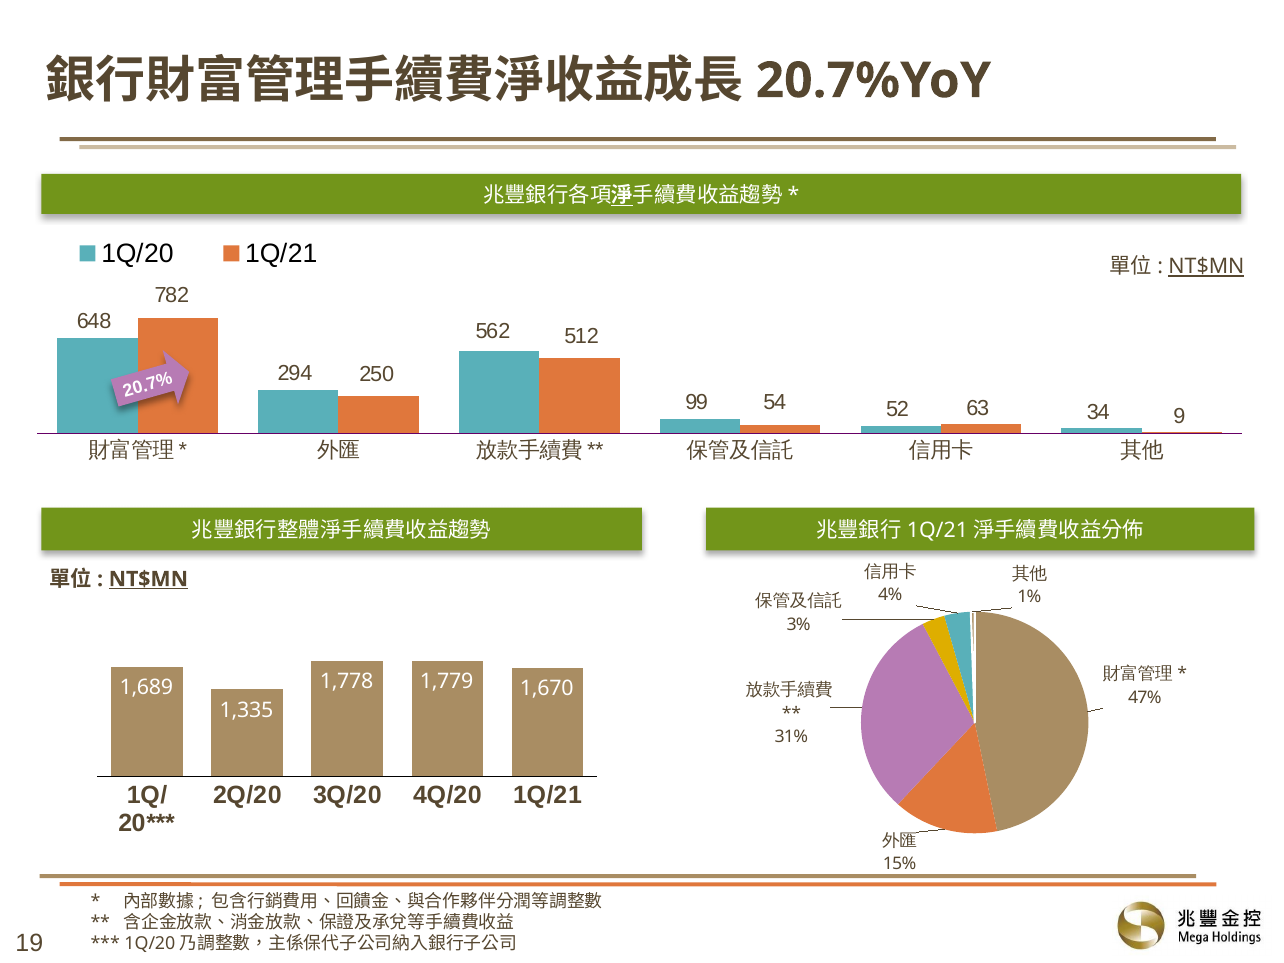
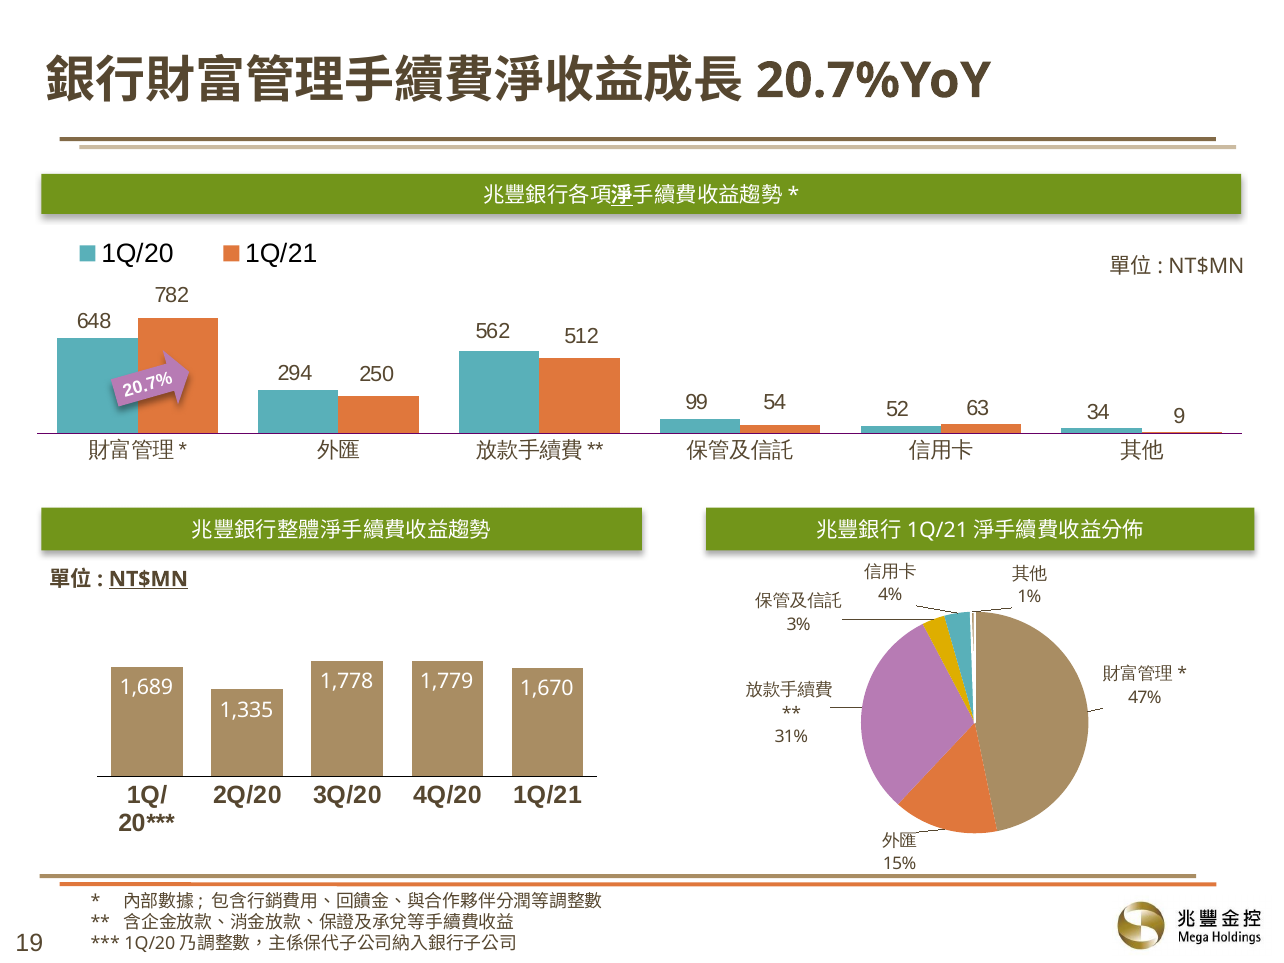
NT$MN underline: present -> none (1206, 267)
